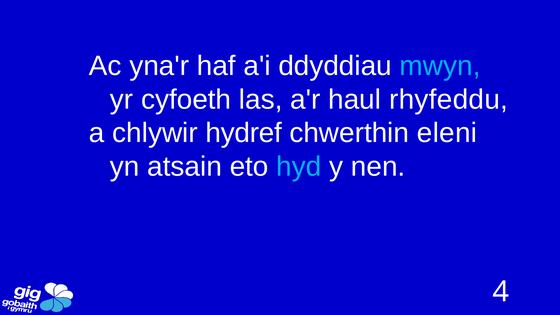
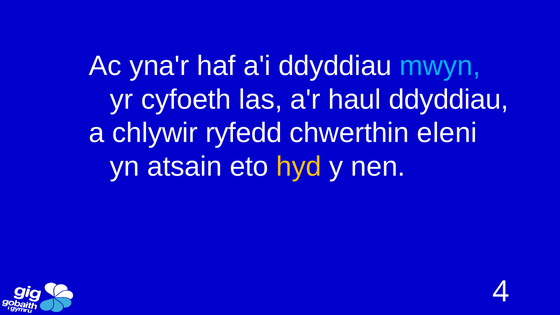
haul rhyfeddu: rhyfeddu -> ddyddiau (449, 99)
hydref: hydref -> ryfedd (244, 133)
hyd colour: light blue -> yellow (299, 167)
